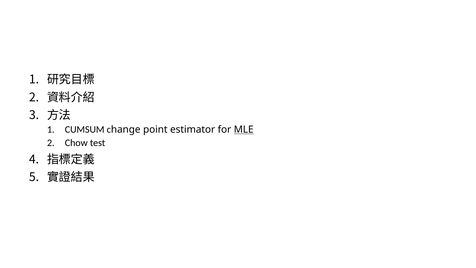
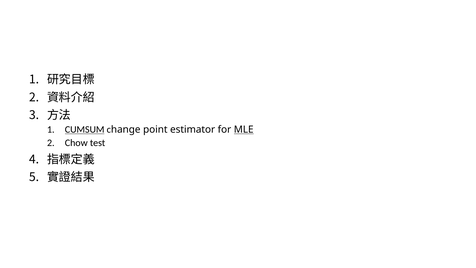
CUMSUM underline: none -> present (85, 129)
